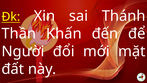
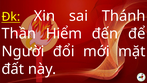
Khấn: Khấn -> Hiểm (64, 34)
